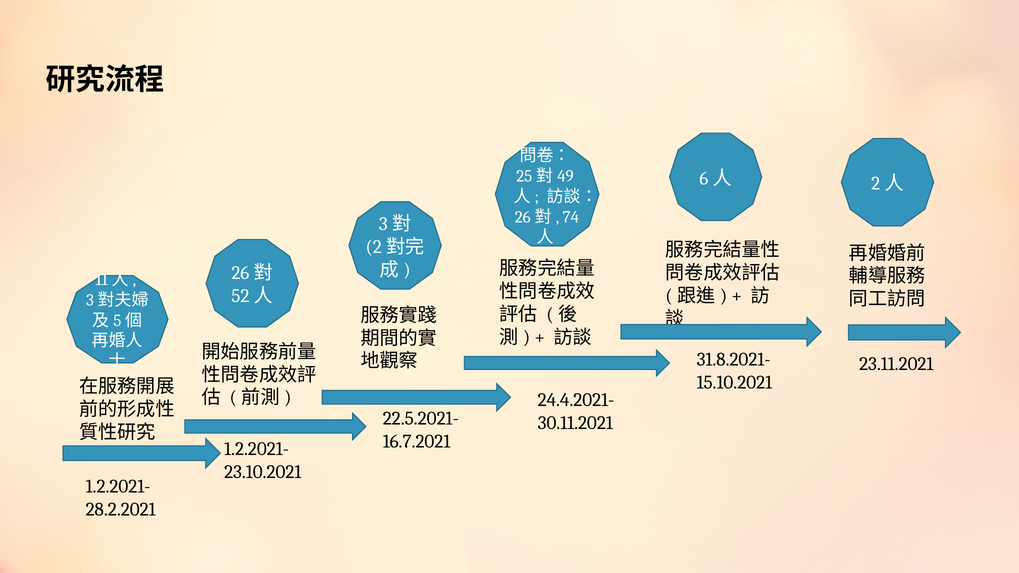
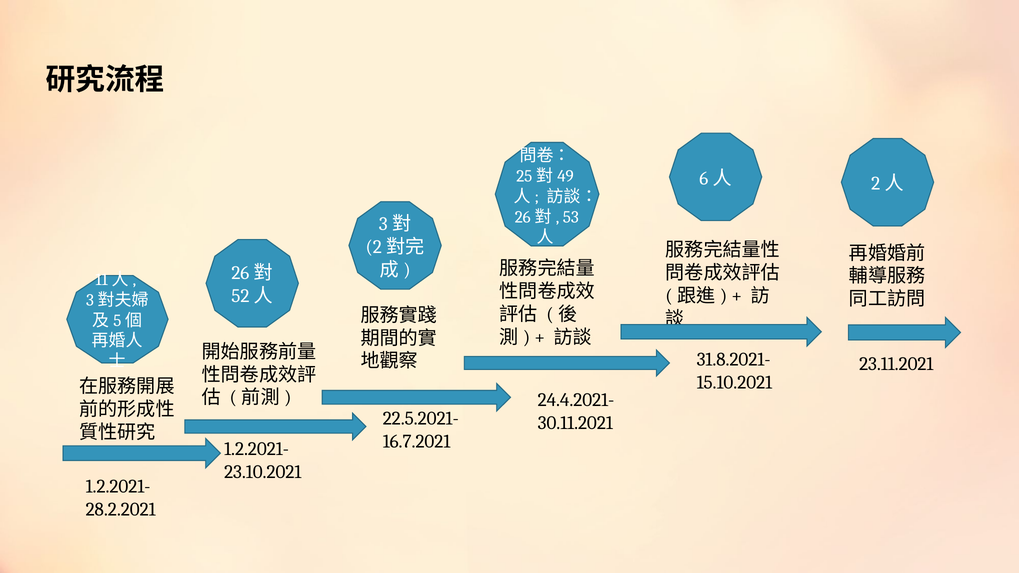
74: 74 -> 53 (571, 217)
